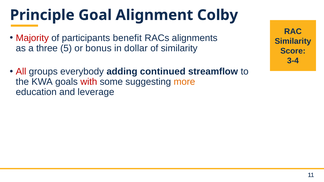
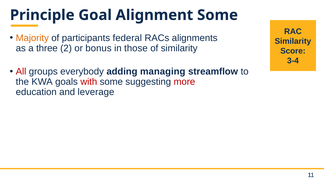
Alignment Colby: Colby -> Some (218, 15)
Majority colour: red -> orange (32, 38)
benefit: benefit -> federal (127, 38)
5: 5 -> 2 (66, 48)
dollar: dollar -> those (136, 48)
continued: continued -> managing (163, 72)
more colour: orange -> red (184, 82)
